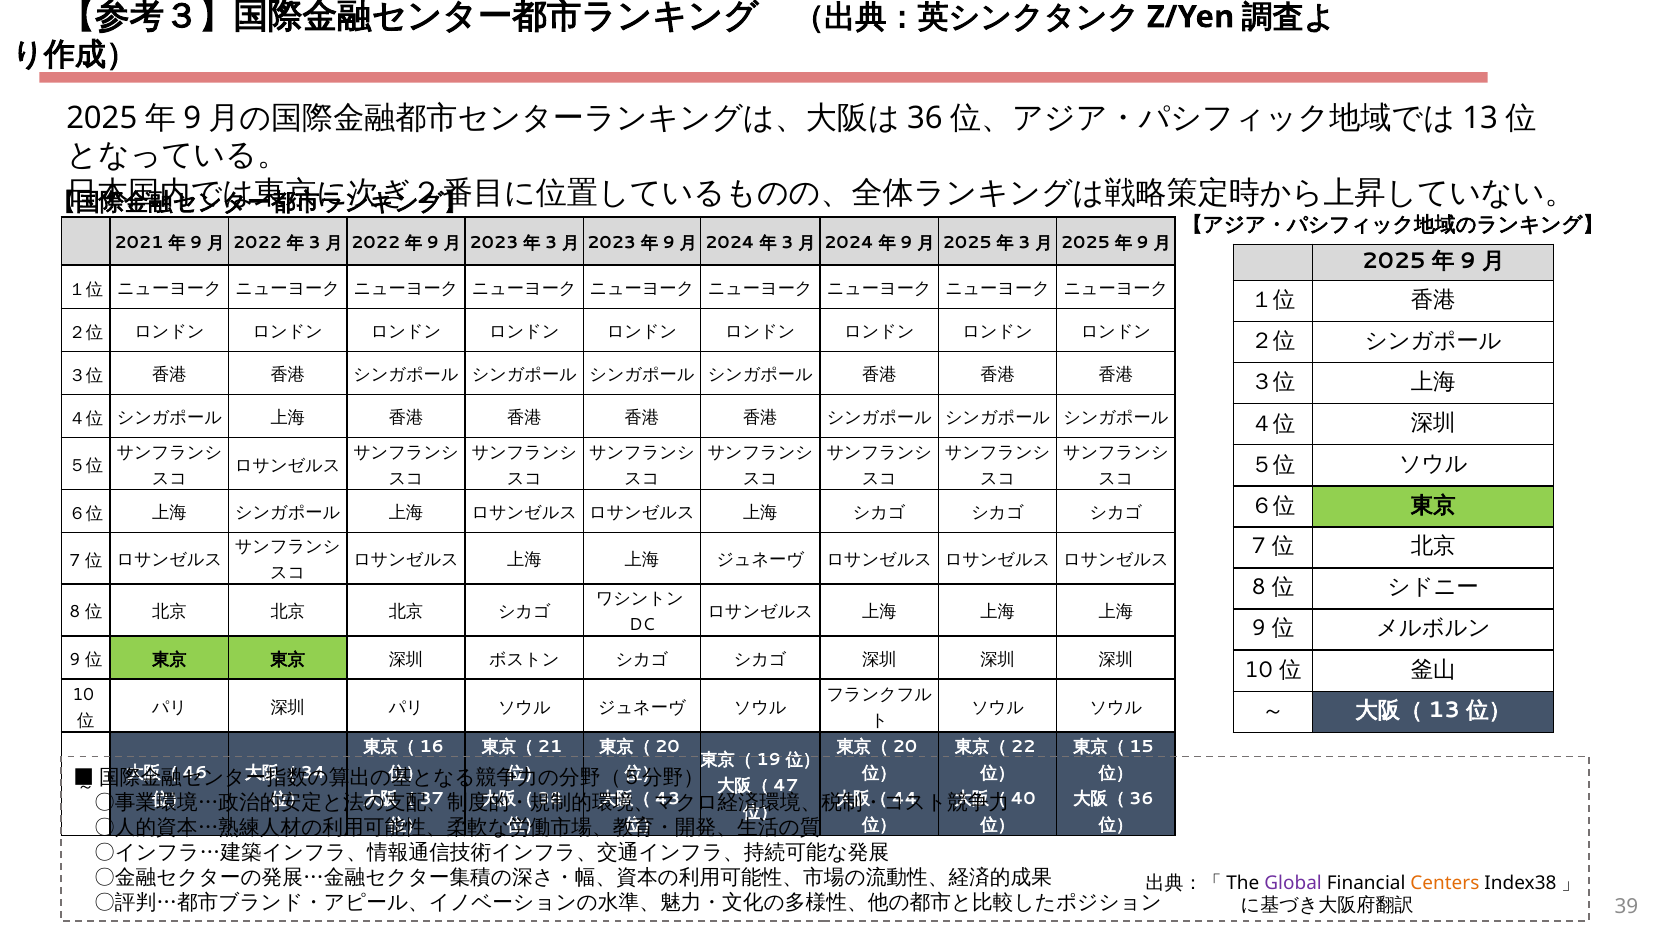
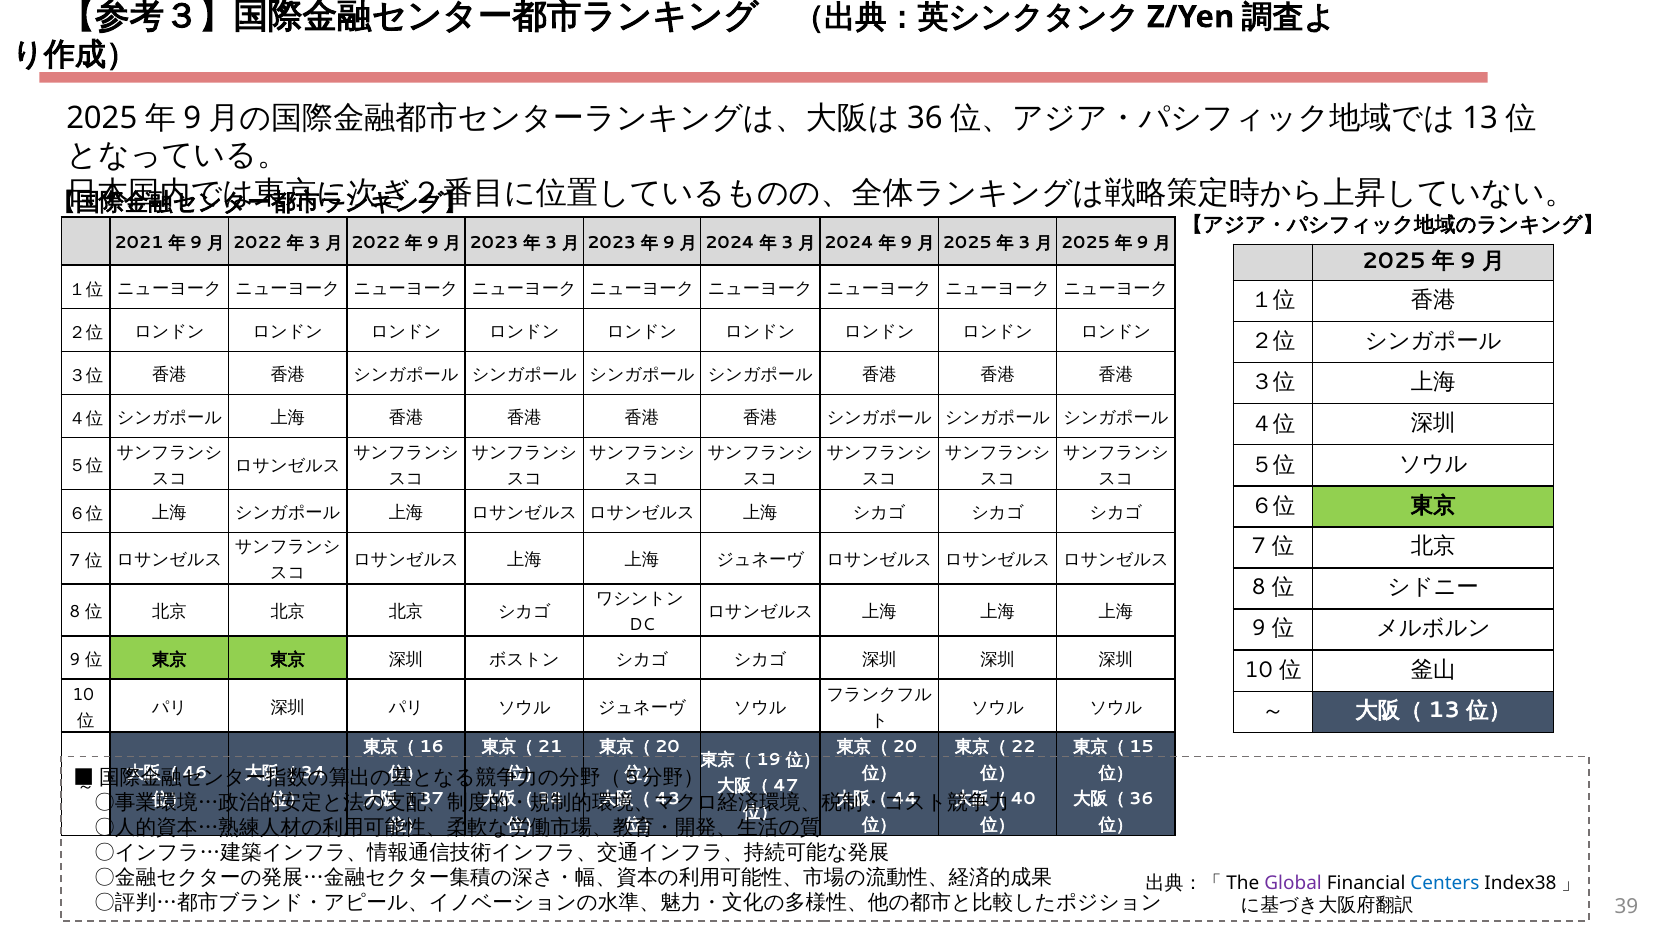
Centers colour: orange -> blue (1445, 883)
